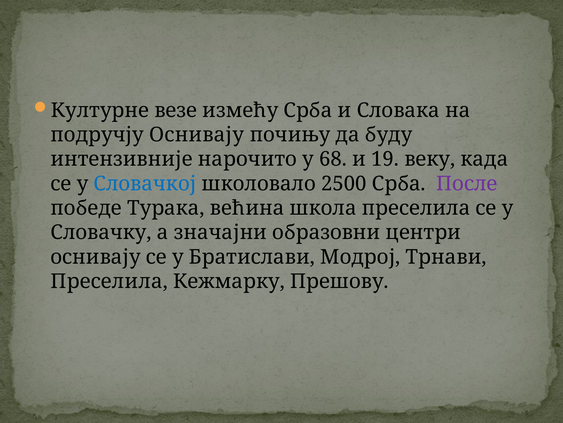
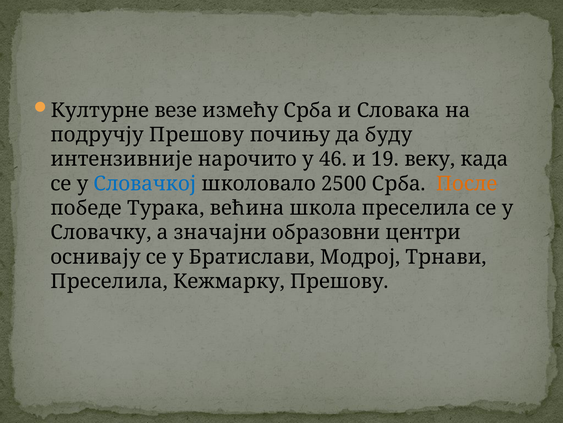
подручју Оснивају: Оснивају -> Прешову (197, 135)
68: 68 -> 46 (333, 159)
После colour: purple -> orange (467, 183)
